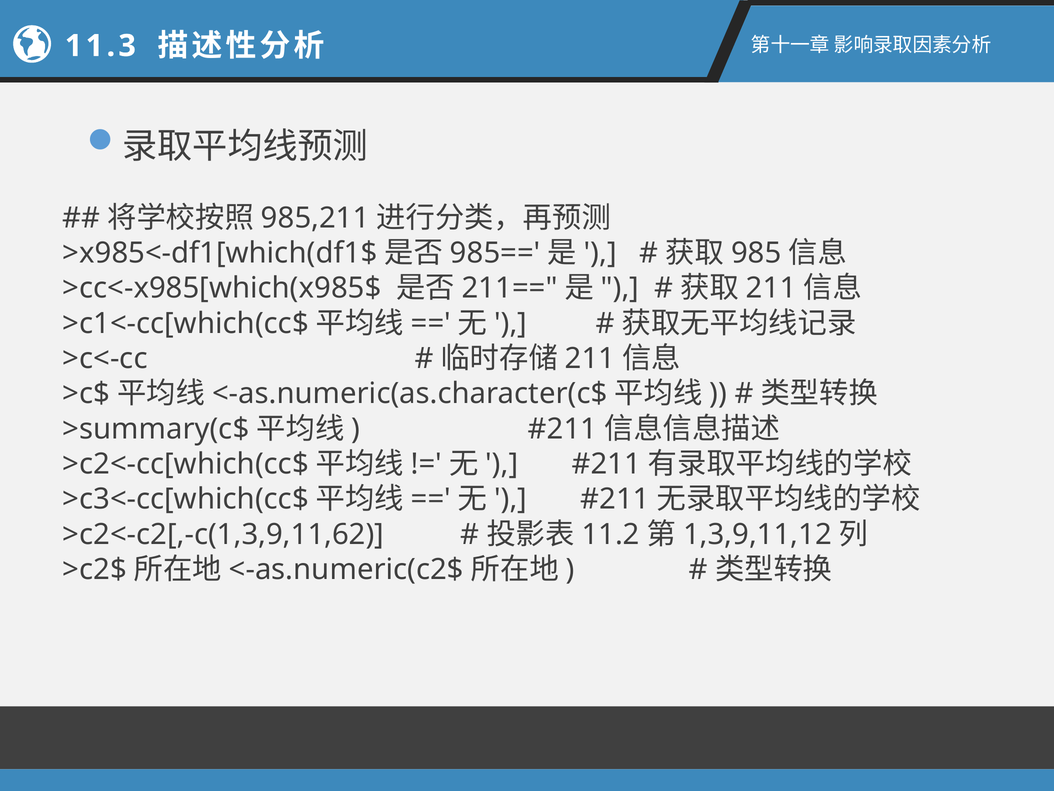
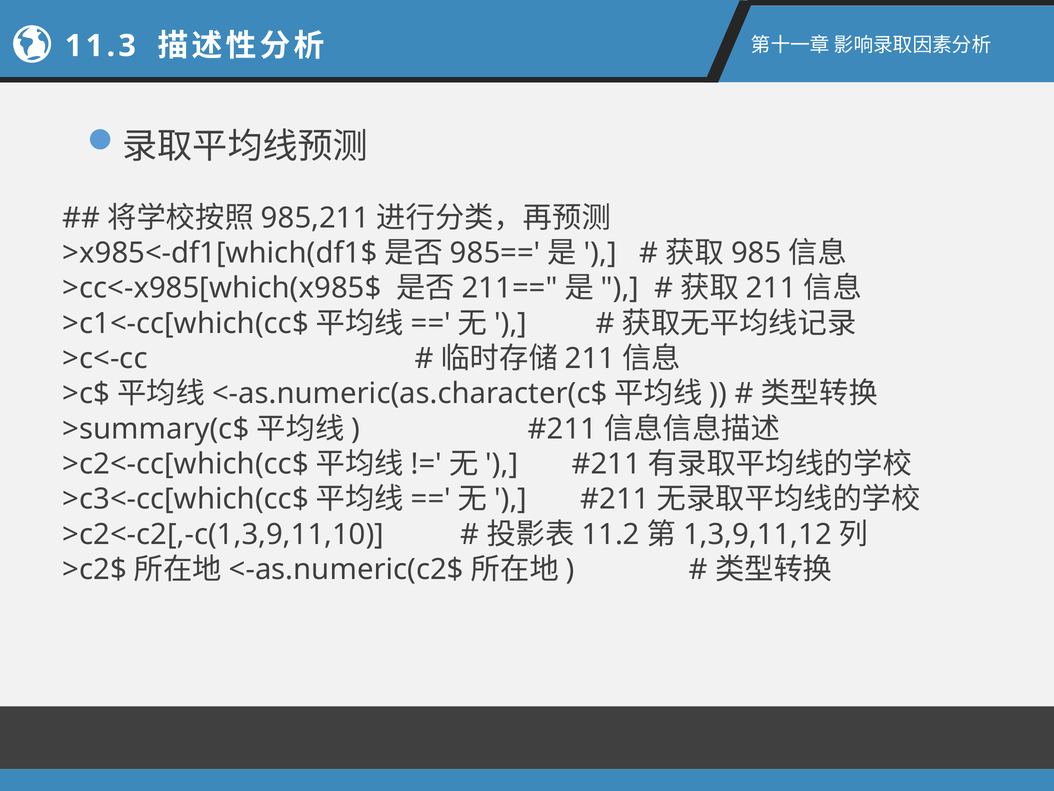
>c2<-c2[,-c(1,3,9,11,62: >c2<-c2[,-c(1,3,9,11,62 -> >c2<-c2[,-c(1,3,9,11,10 (223, 534)
